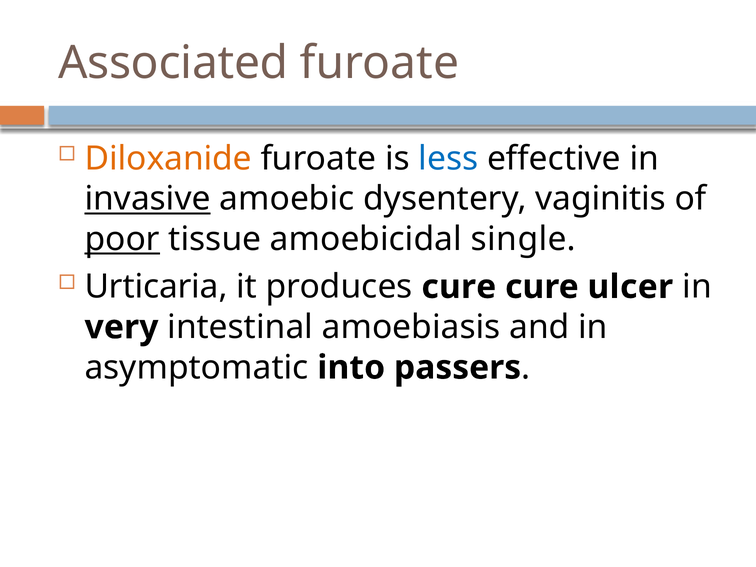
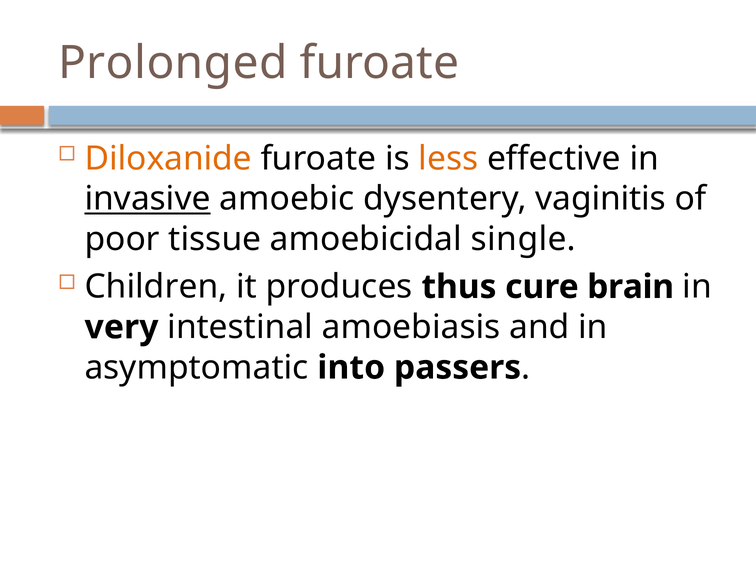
Associated: Associated -> Prolonged (173, 63)
less colour: blue -> orange (448, 159)
poor underline: present -> none (122, 239)
Urticaria: Urticaria -> Children (156, 287)
produces cure: cure -> thus (459, 287)
ulcer: ulcer -> brain (631, 287)
